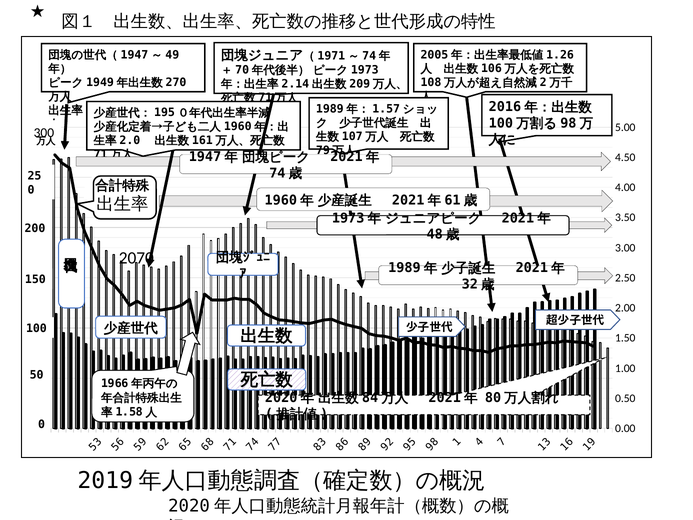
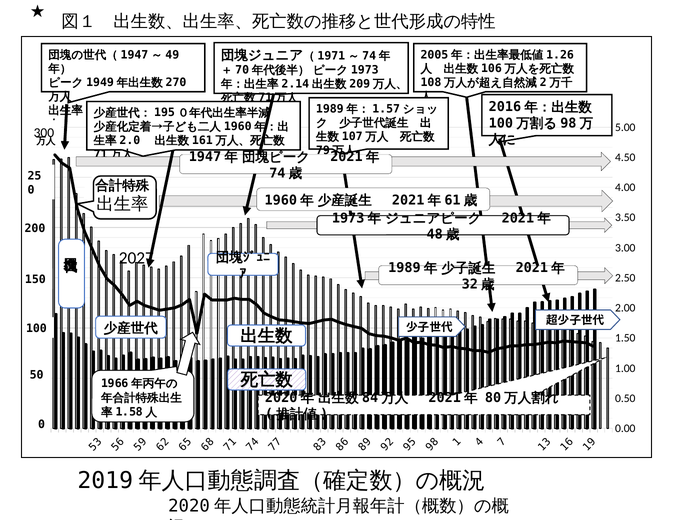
2070: 2070 -> 2027 (136, 258)
